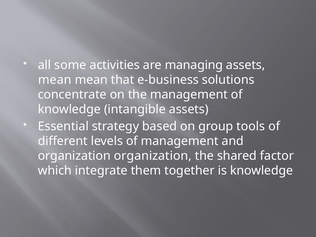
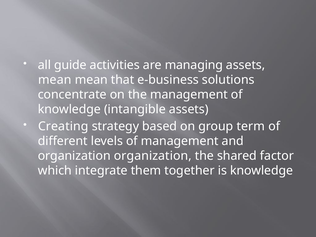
some: some -> guide (70, 65)
Essential: Essential -> Creating (63, 126)
tools: tools -> term (251, 126)
